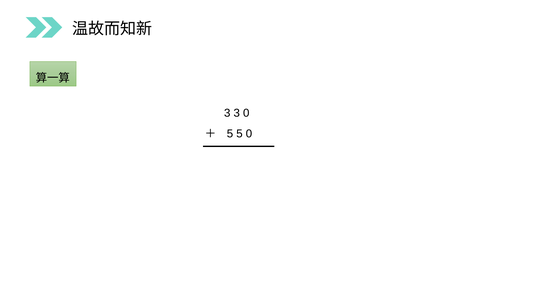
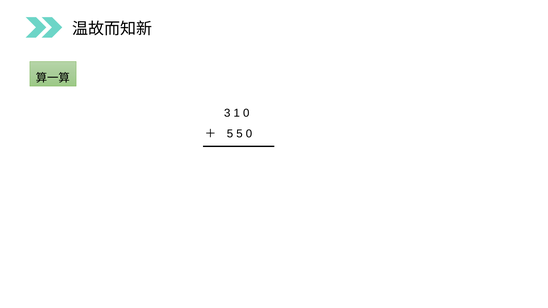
3 3: 3 -> 1 (237, 113)
